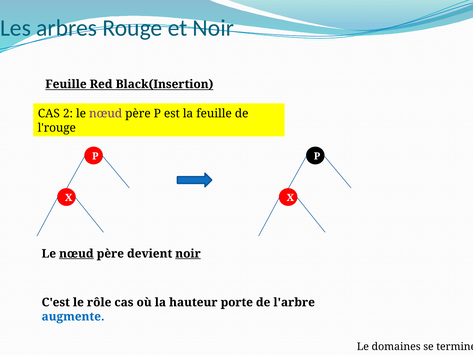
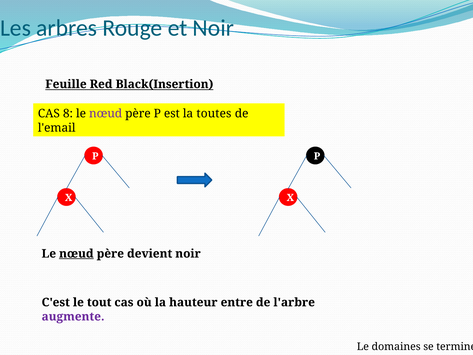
2: 2 -> 8 (68, 114)
la feuille: feuille -> toutes (214, 114)
l'rouge: l'rouge -> l'email (57, 128)
noir underline: present -> none (188, 253)
rôle: rôle -> tout (99, 302)
porte: porte -> entre (237, 302)
augmente colour: blue -> purple (73, 316)
